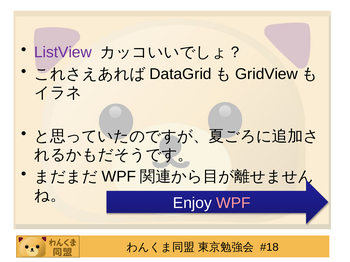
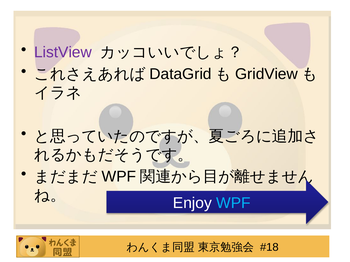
WPF colour: pink -> light blue (233, 203)
